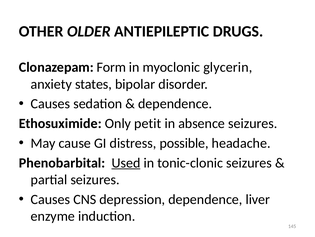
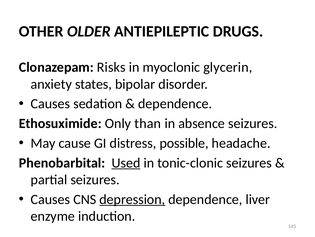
Form: Form -> Risks (111, 67)
petit: petit -> than (148, 123)
depression underline: none -> present (132, 199)
